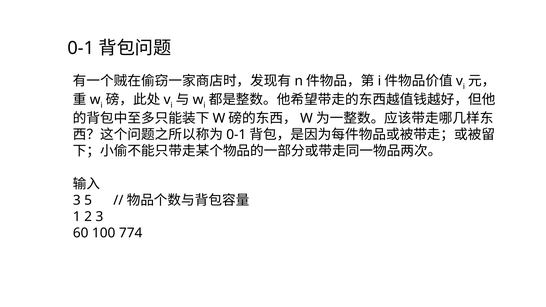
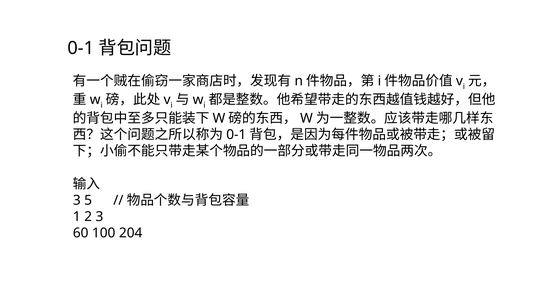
774: 774 -> 204 (131, 233)
